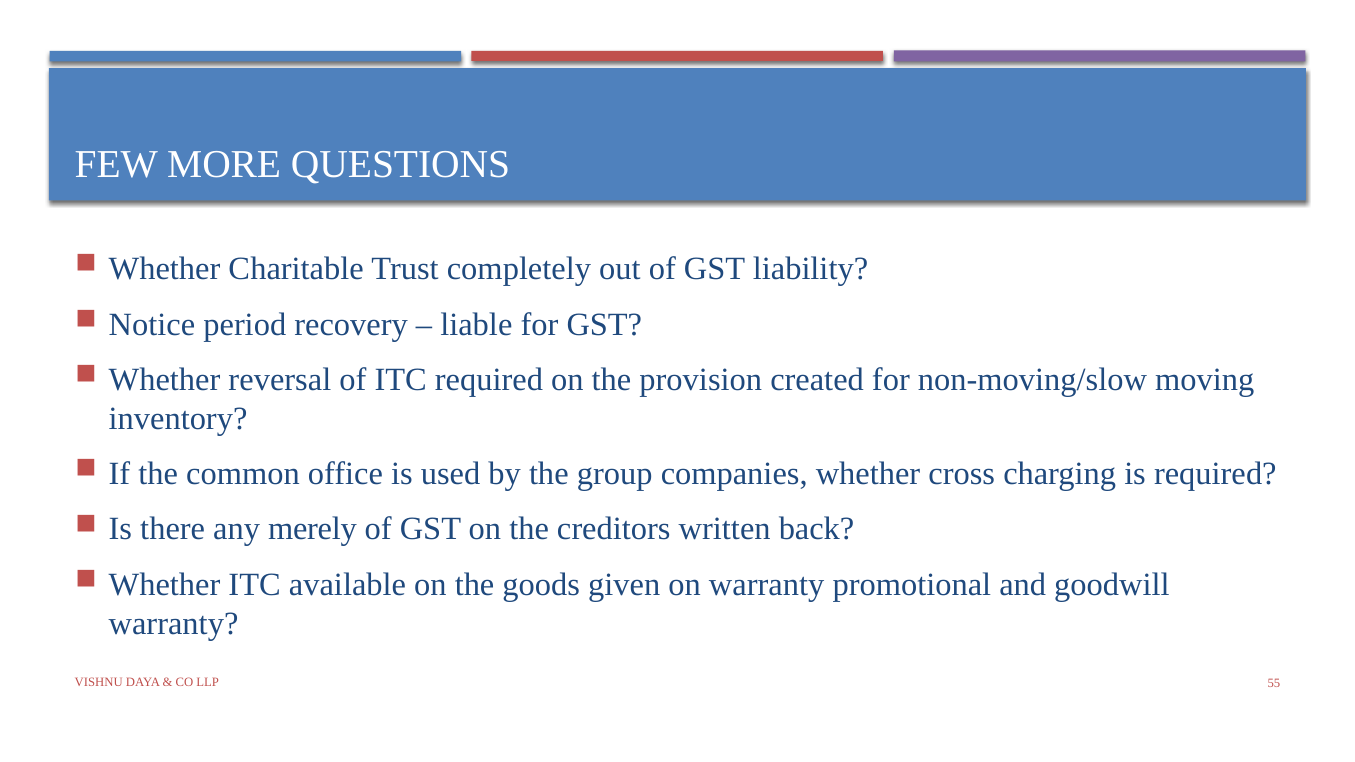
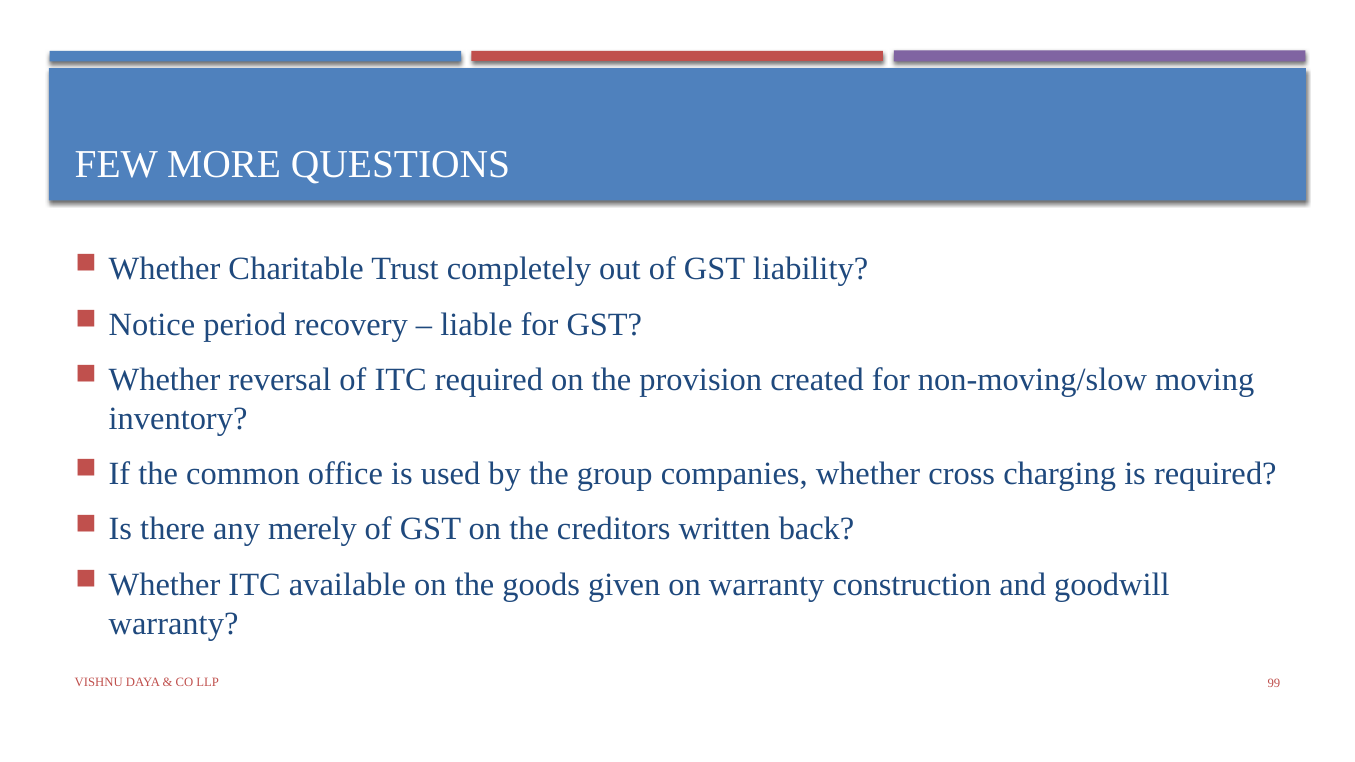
promotional: promotional -> construction (912, 585)
55: 55 -> 99 (1274, 683)
